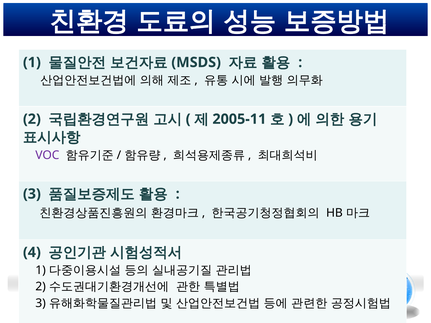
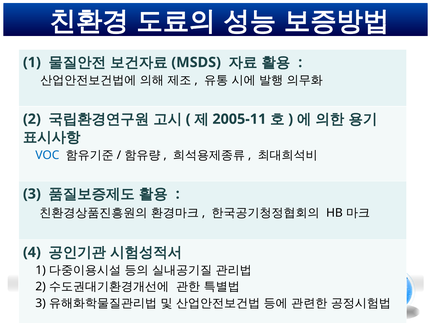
VOC colour: purple -> blue (47, 155)
